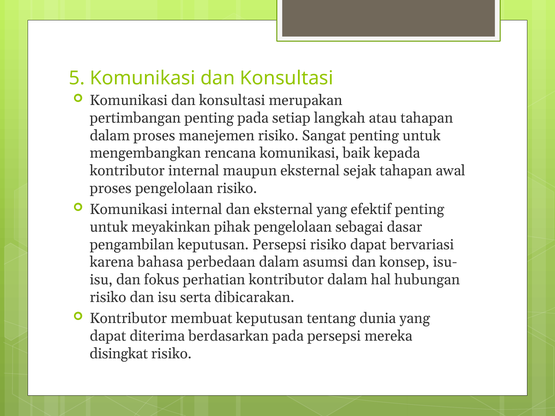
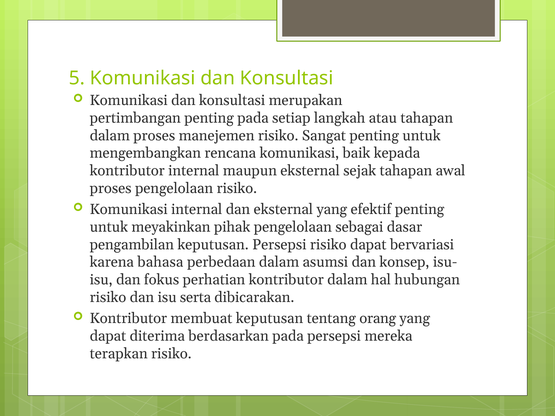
dunia: dunia -> orang (378, 319)
disingkat: disingkat -> terapkan (119, 354)
